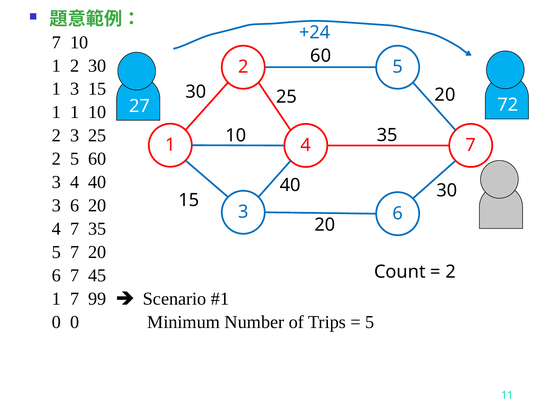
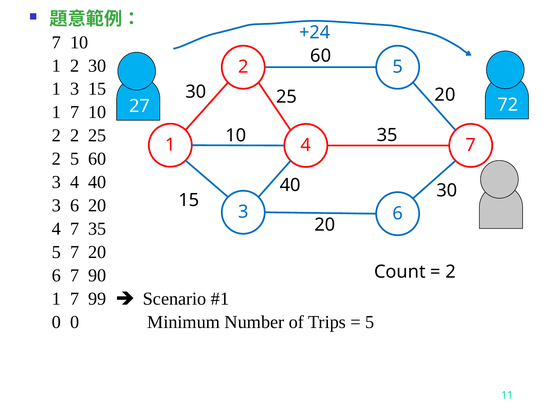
1: 1 -> 7 (75, 112)
3: 3 -> 2 (75, 135)
45: 45 -> 90 (97, 275)
